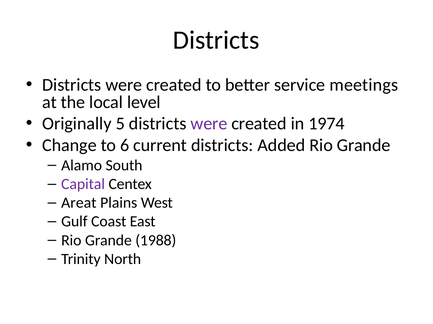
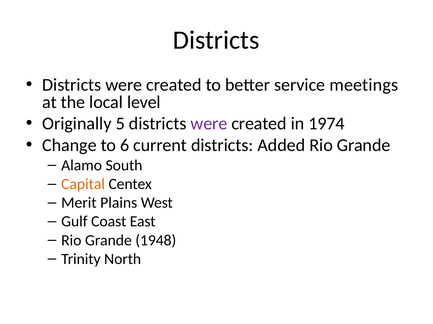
Capital colour: purple -> orange (83, 184)
Areat: Areat -> Merit (79, 203)
1988: 1988 -> 1948 (156, 241)
